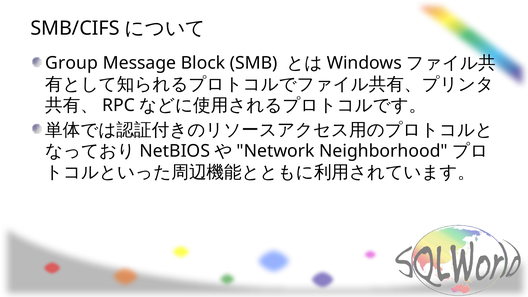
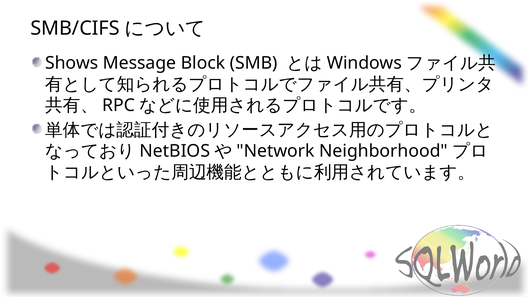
Group: Group -> Shows (72, 63)
